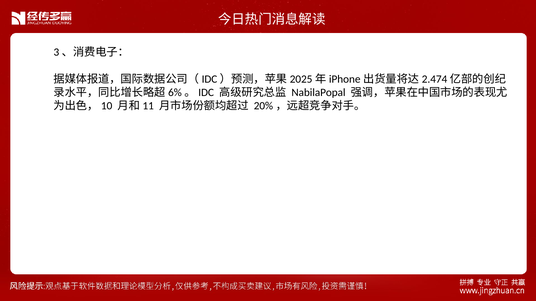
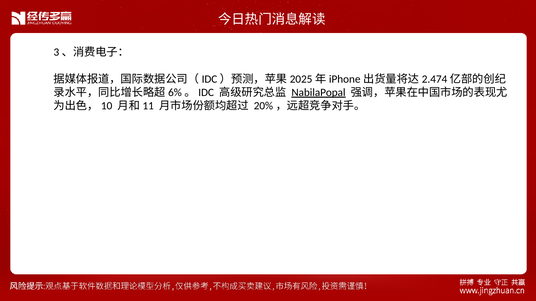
NabilaPopal underline: none -> present (318, 93)
